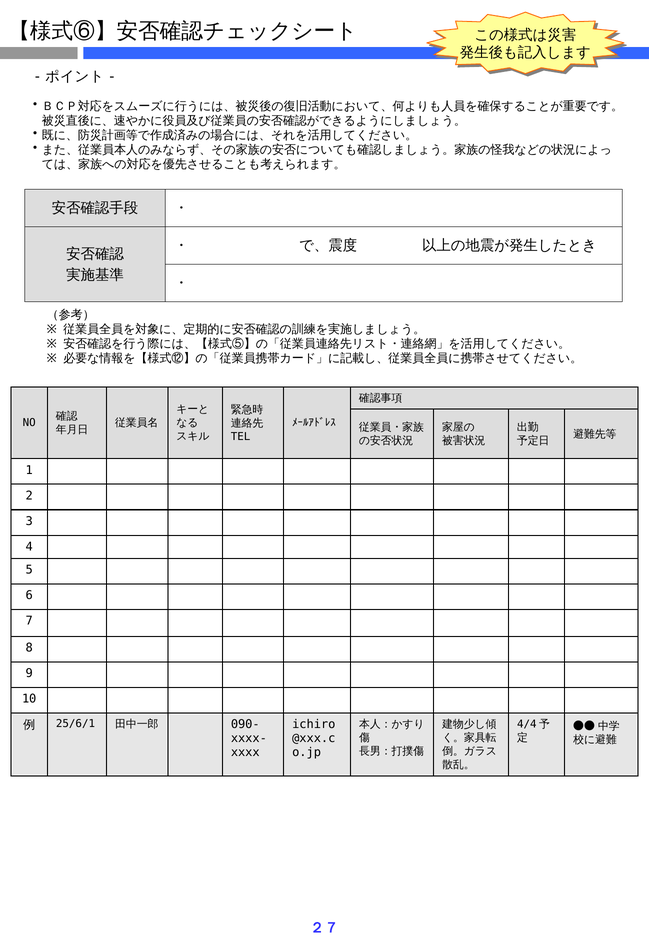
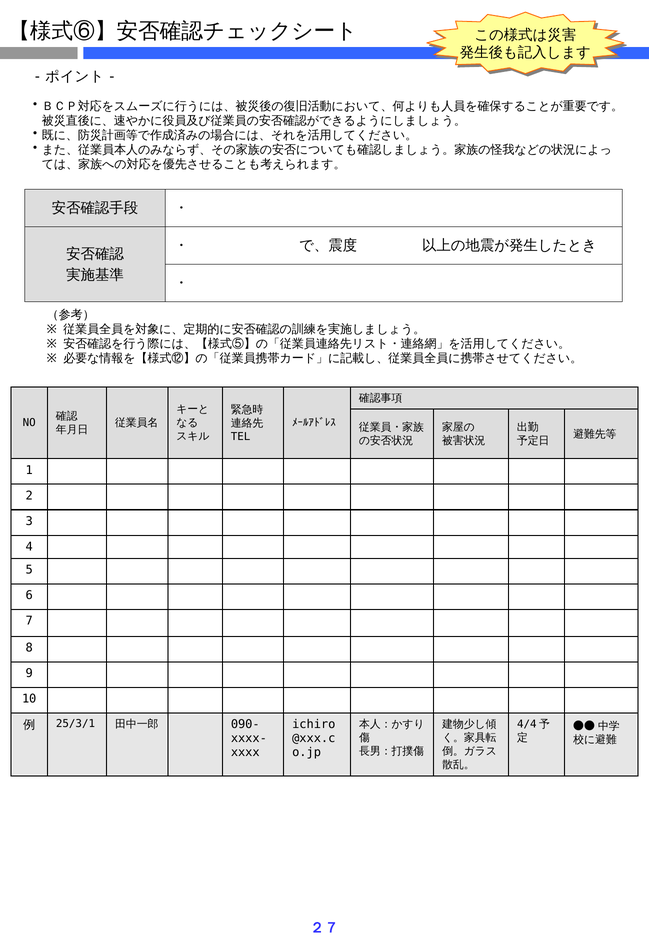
25/6/1: 25/6/1 -> 25/3/1 (76, 723)
